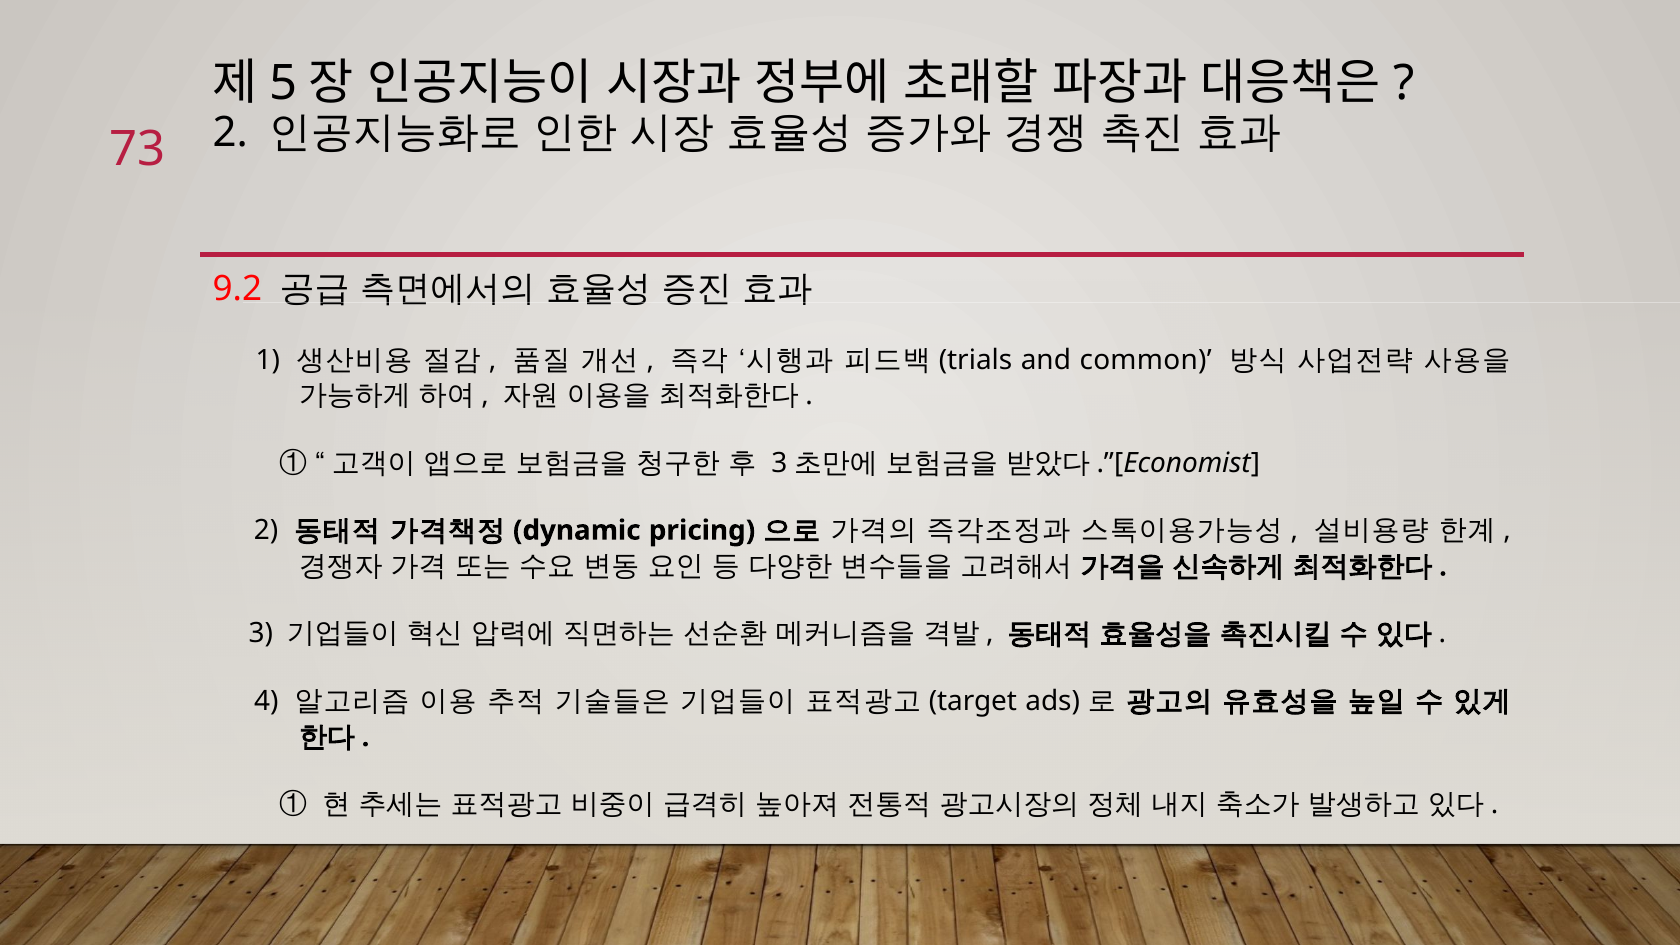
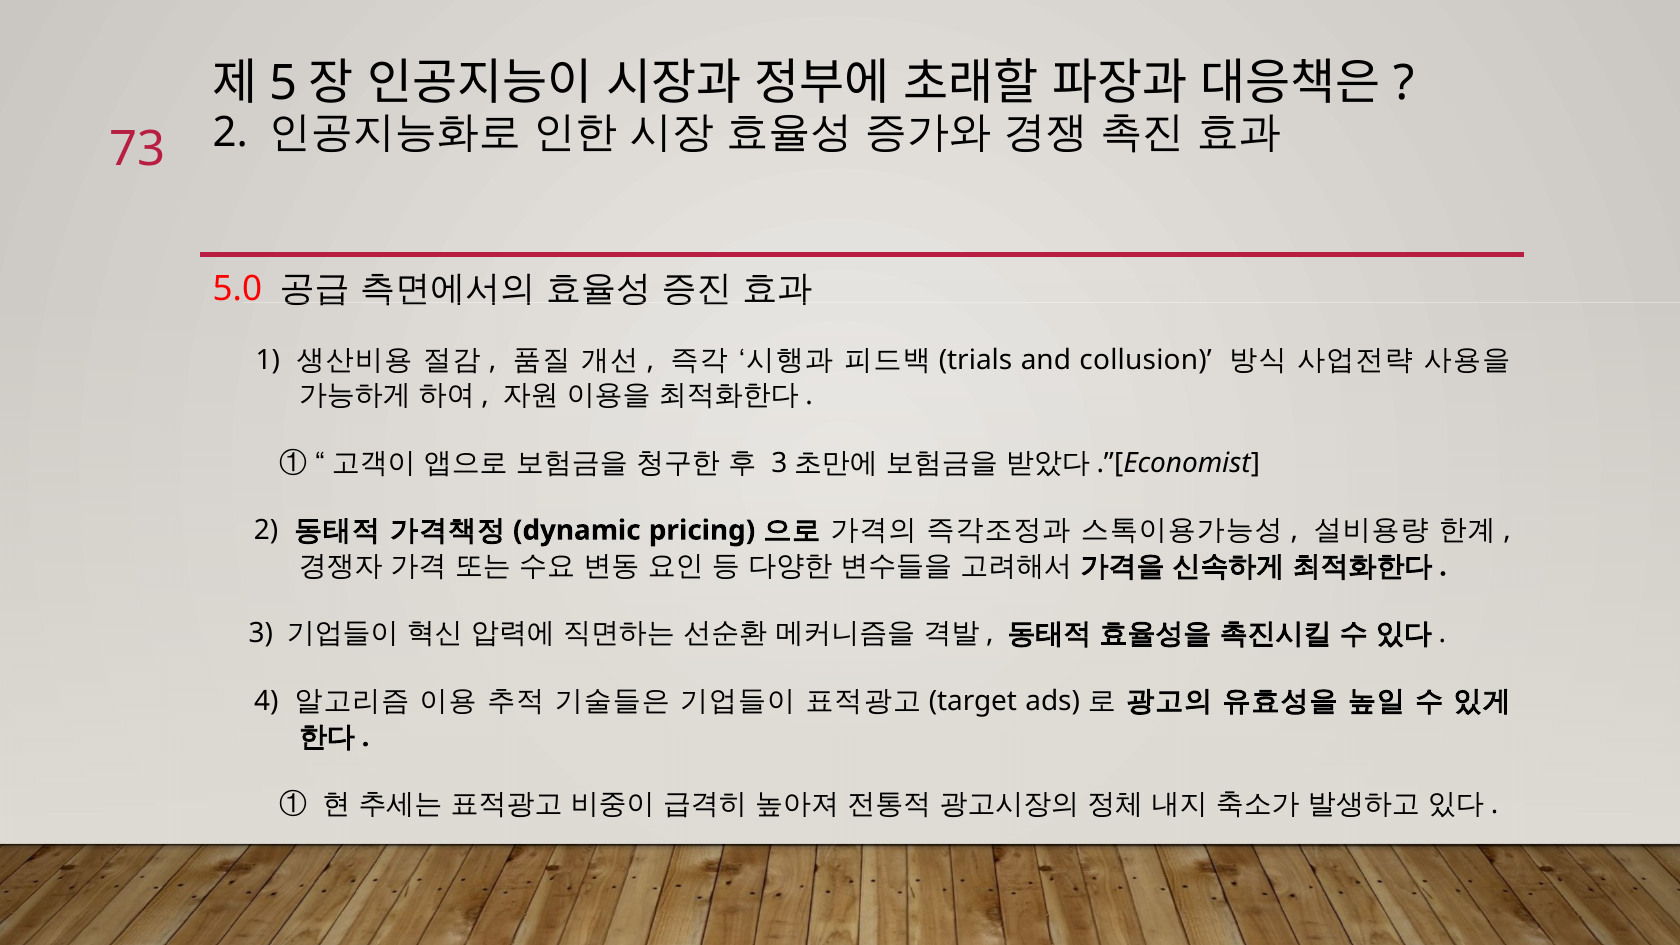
9.2: 9.2 -> 5.0 (237, 289)
common: common -> collusion (1146, 360)
